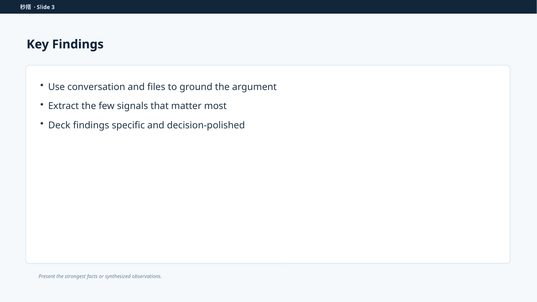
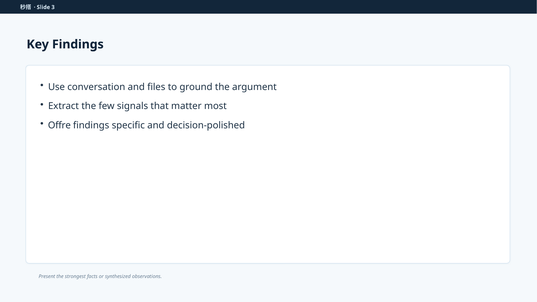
Deck: Deck -> Offre (59, 125)
